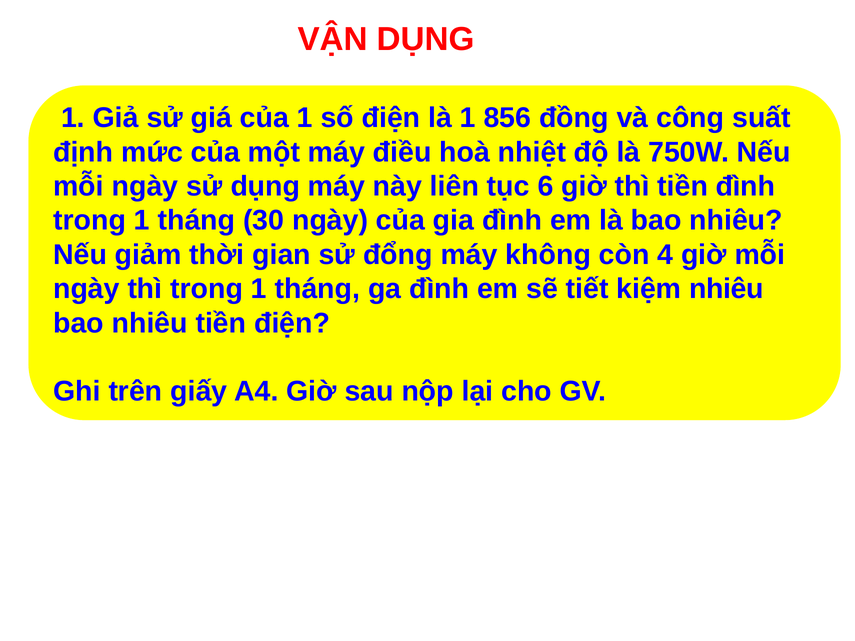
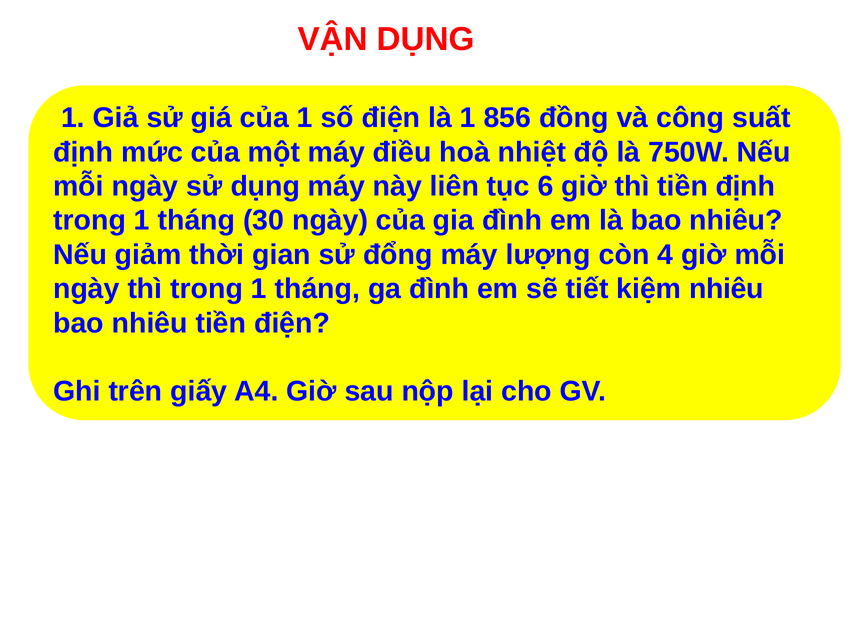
tiền đình: đình -> định (745, 186)
không: không -> lượng (548, 255)
